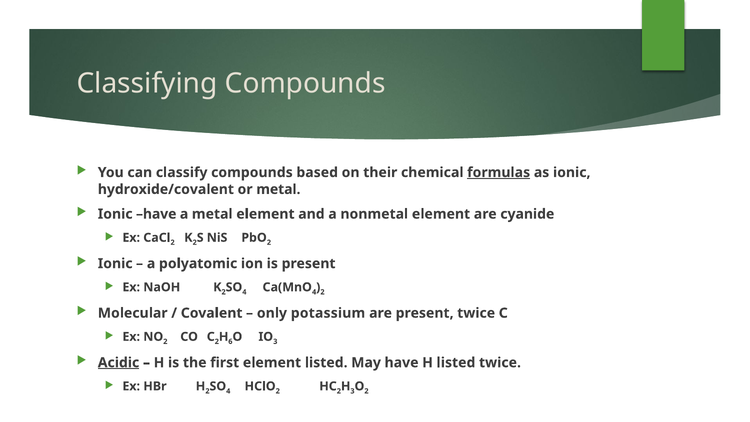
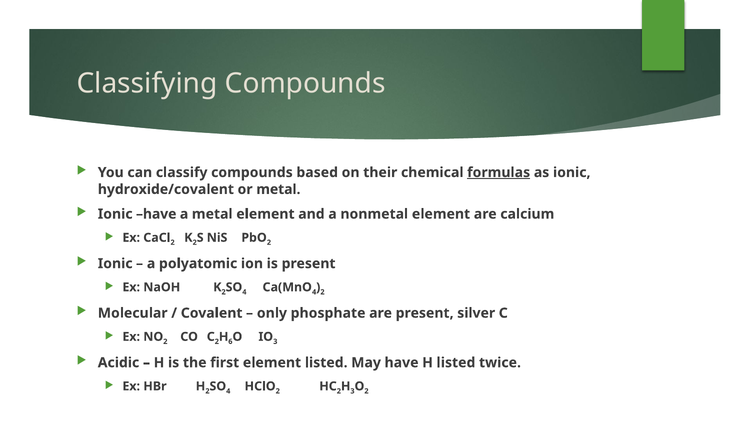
cyanide: cyanide -> calcium (527, 214)
potassium: potassium -> phosphate (328, 313)
present twice: twice -> silver (476, 313)
Acidic underline: present -> none (119, 363)
